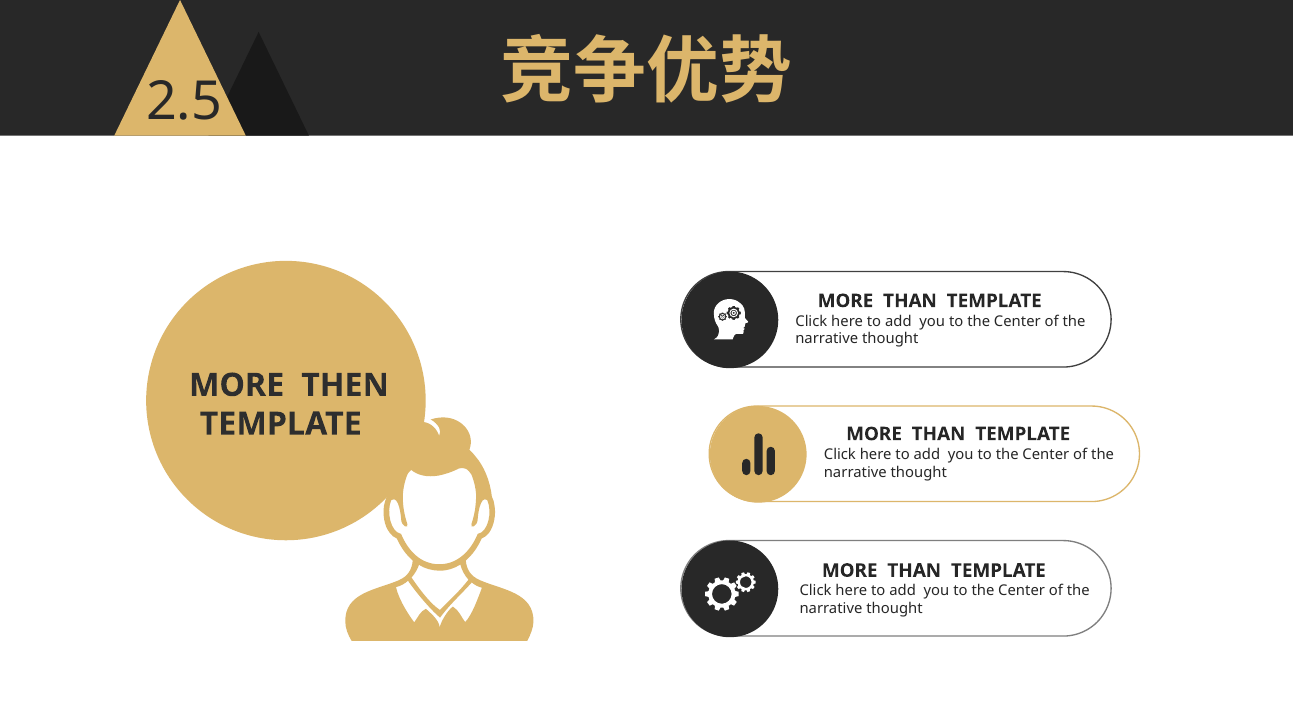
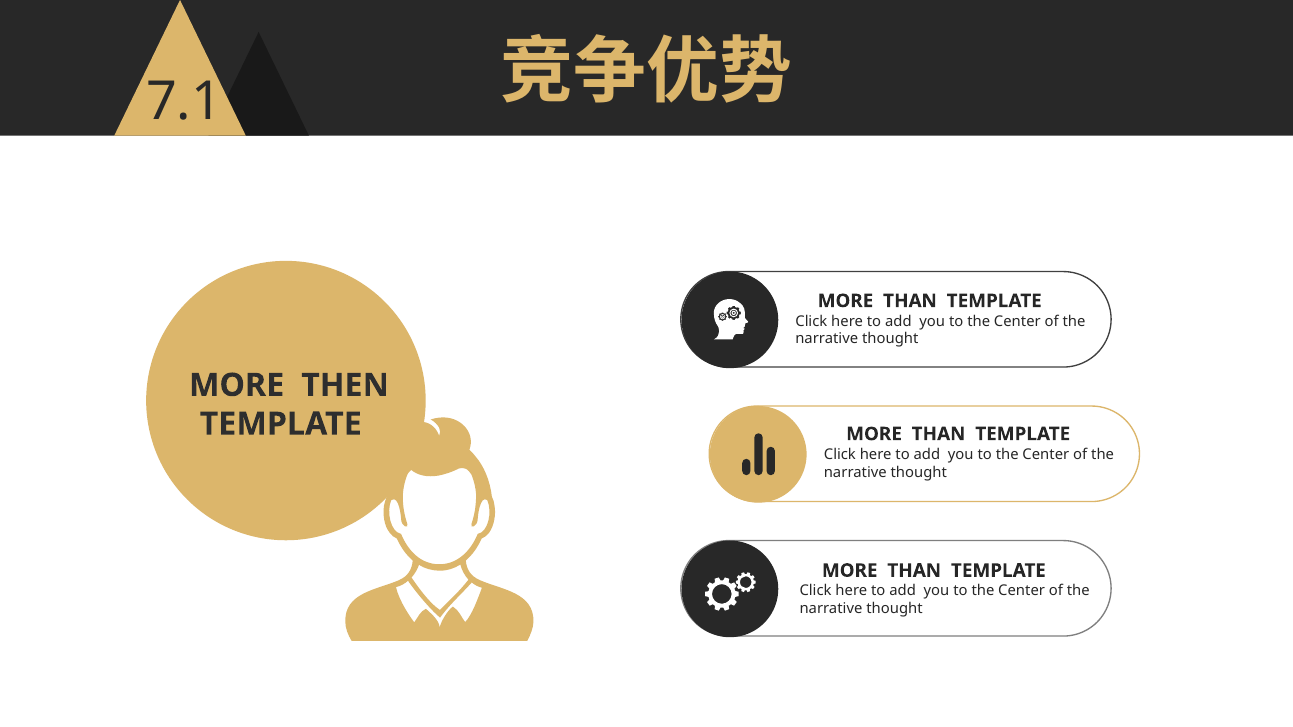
2.5: 2.5 -> 7.1 (184, 102)
